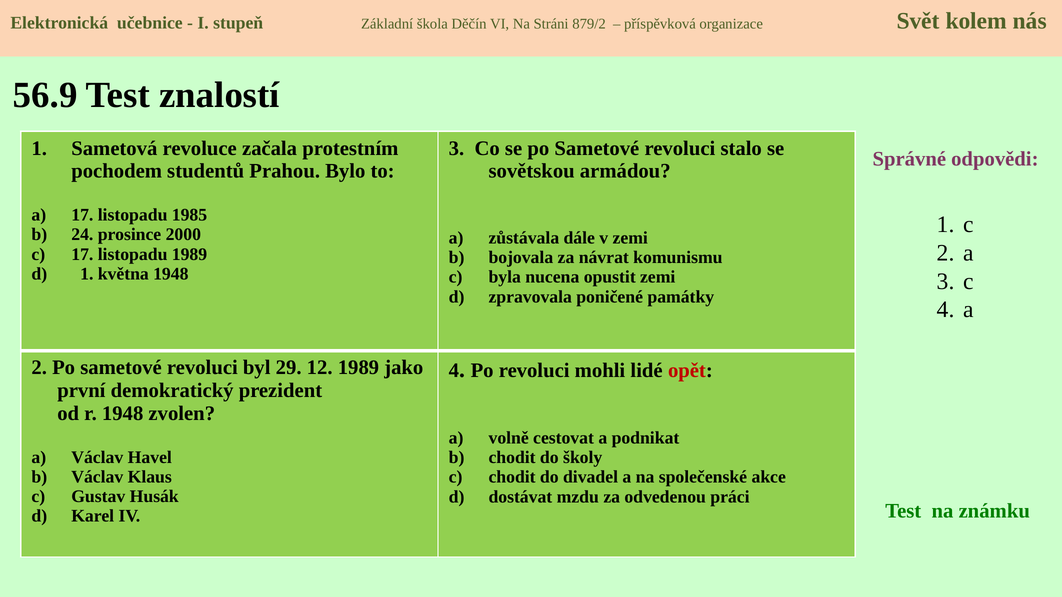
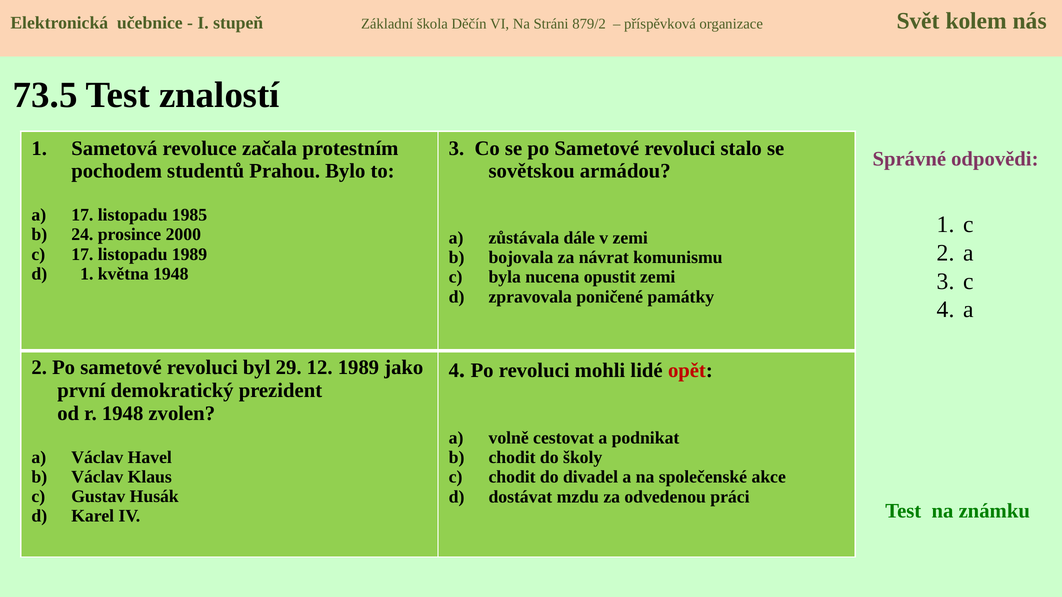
56.9: 56.9 -> 73.5 (45, 95)
